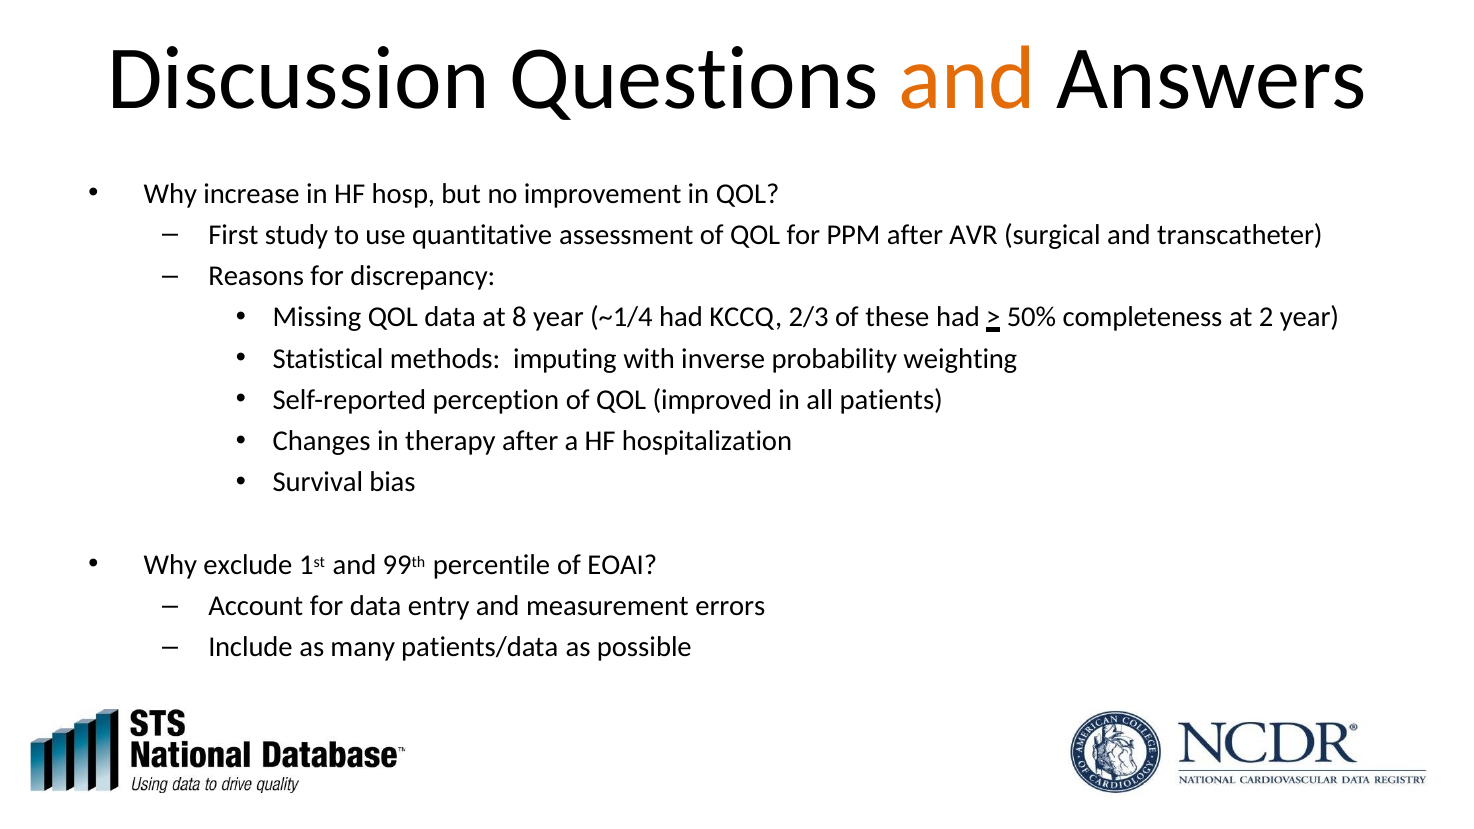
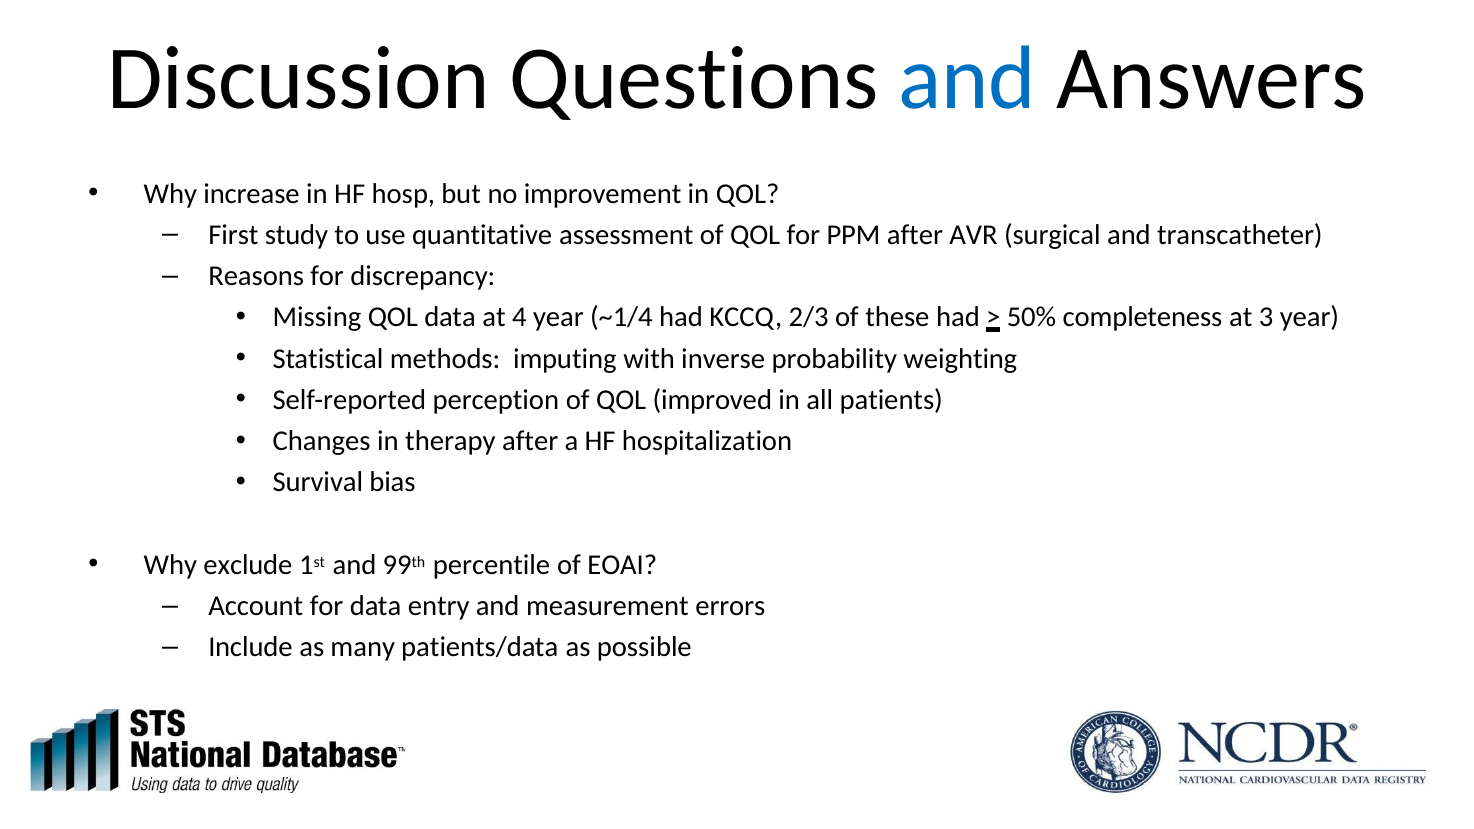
and colour: orange -> blue (967, 79)
8: 8 -> 4 (519, 317)
2: 2 -> 3 (1266, 317)
